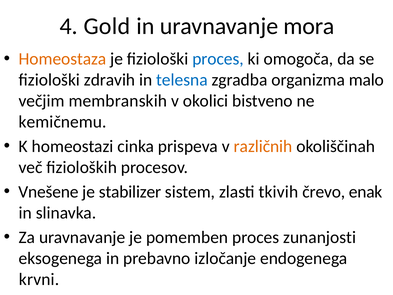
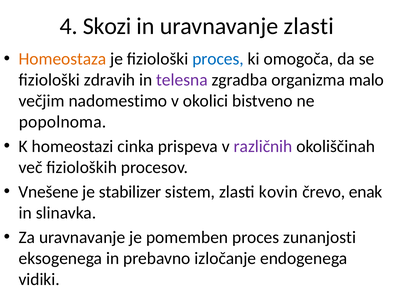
Gold: Gold -> Skozi (107, 26)
uravnavanje mora: mora -> zlasti (309, 26)
telesna colour: blue -> purple (182, 80)
membranskih: membranskih -> nadomestimo (118, 101)
kemičnemu: kemičnemu -> popolnoma (63, 122)
različnih colour: orange -> purple (263, 146)
tkivih: tkivih -> kovin (278, 192)
krvni: krvni -> vidiki (39, 279)
